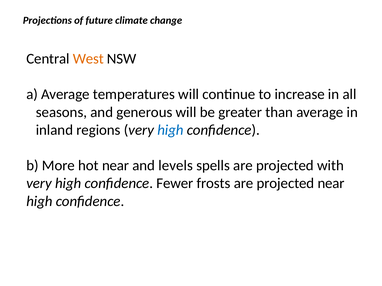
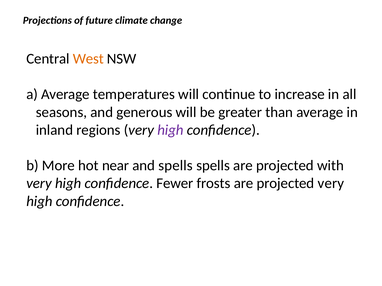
high colour: blue -> purple (170, 130)
and levels: levels -> spells (176, 166)
projected near: near -> very (331, 184)
